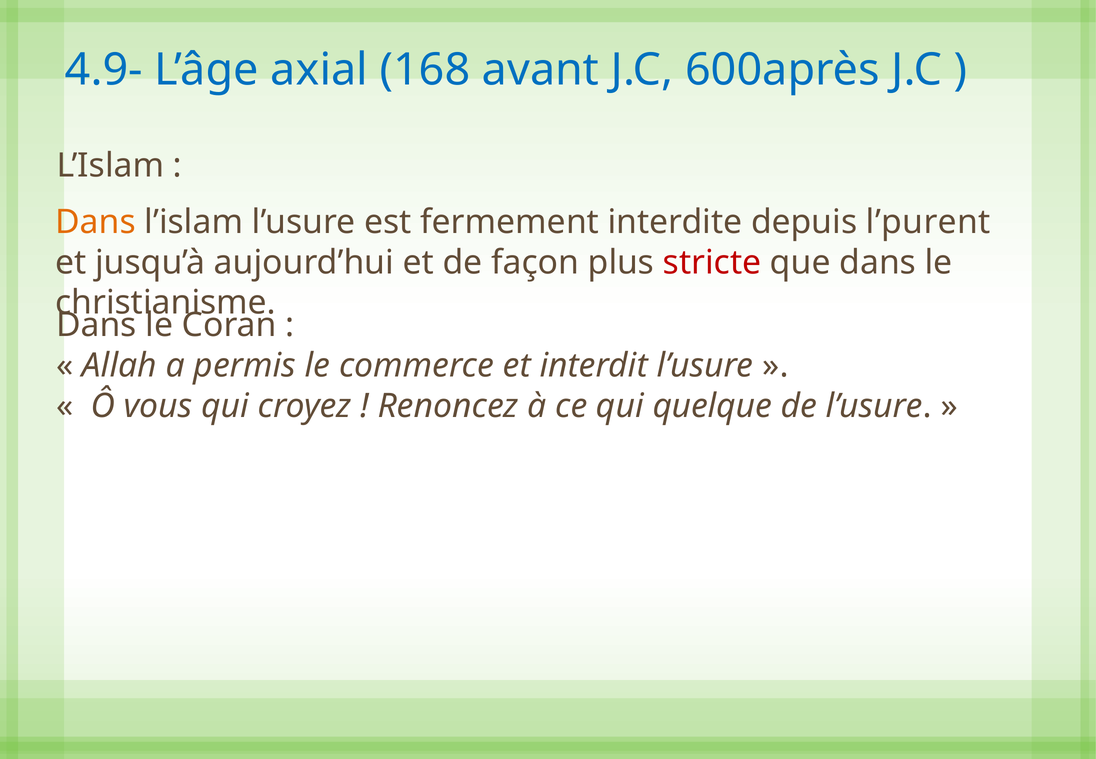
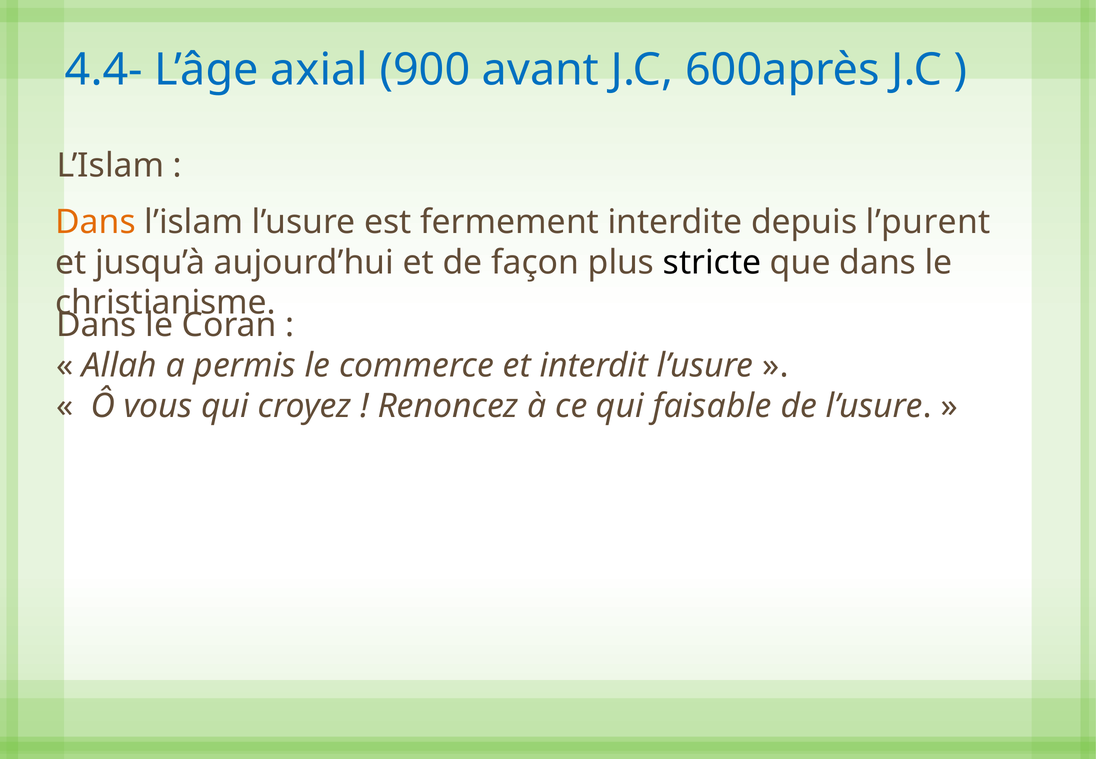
4.9-: 4.9- -> 4.4- (104, 70)
168: 168 -> 900 (425, 70)
stricte colour: red -> black (712, 262)
quelque: quelque -> faisable (712, 406)
